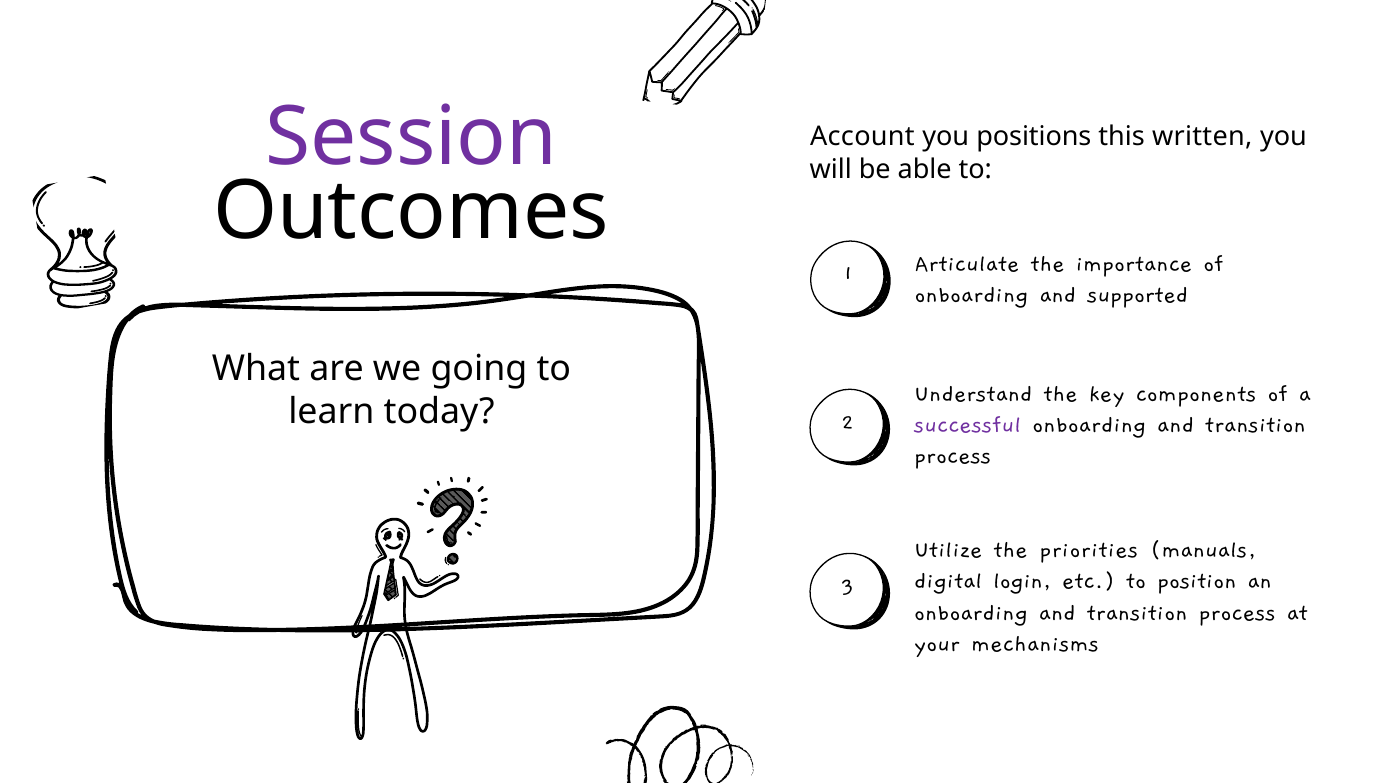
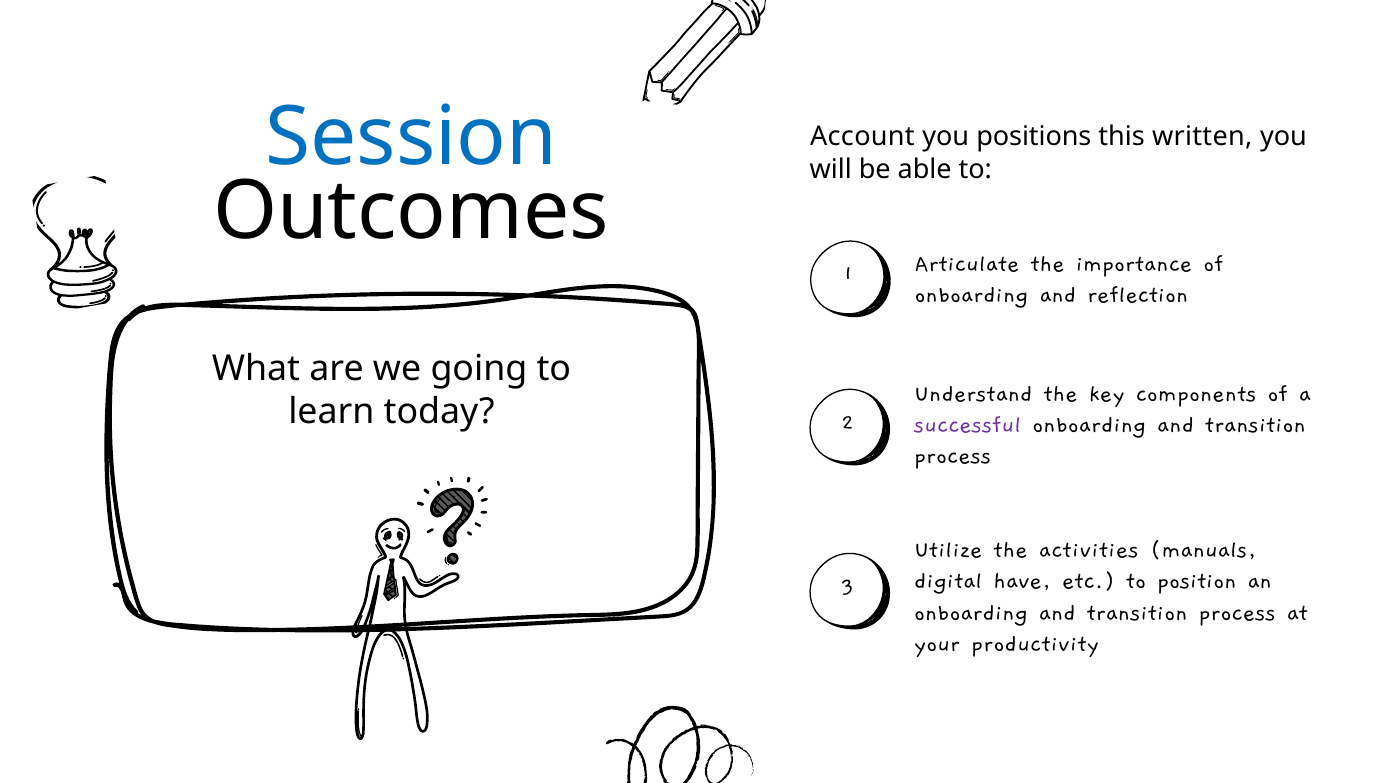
Session colour: purple -> blue (411, 137)
supported: supported -> reflection (1138, 294)
priorities: priorities -> activities (1089, 549)
login: login -> have (1022, 580)
mechanisms: mechanisms -> productivity (1035, 643)
